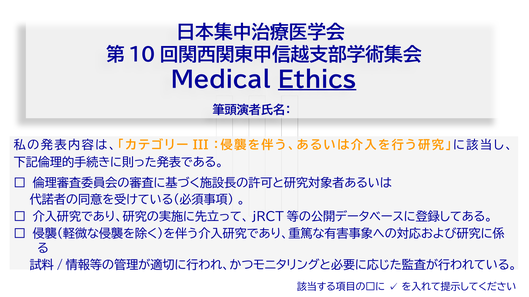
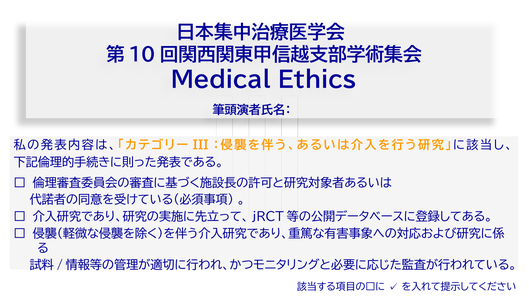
Ethics underline: present -> none (317, 80)
